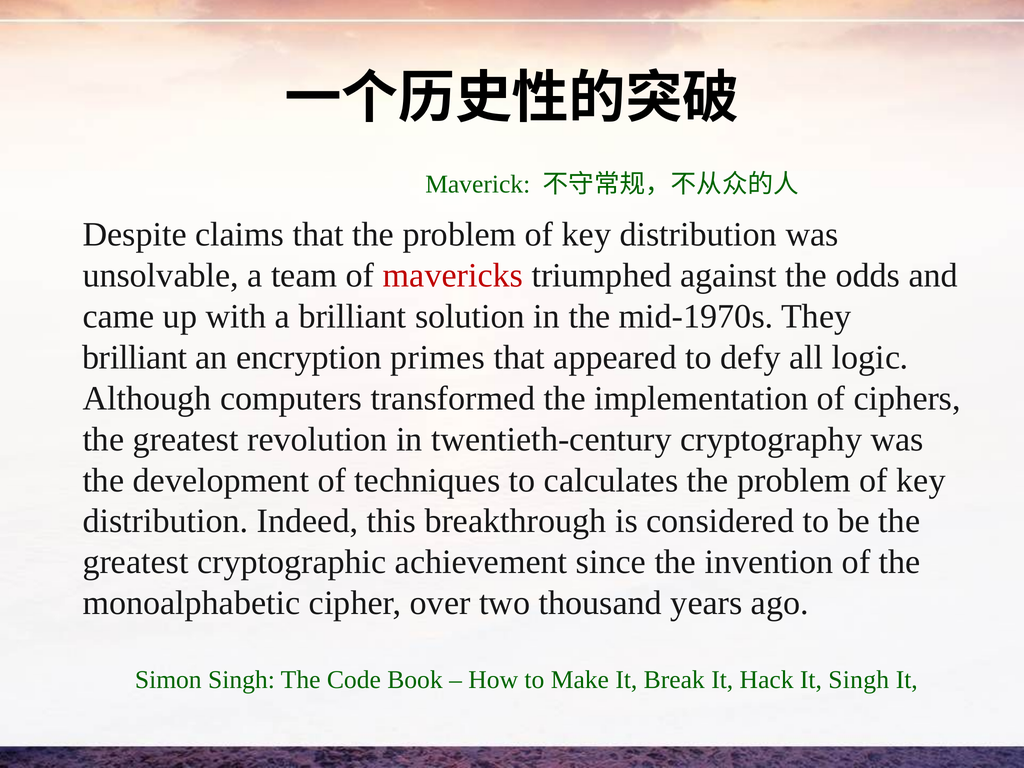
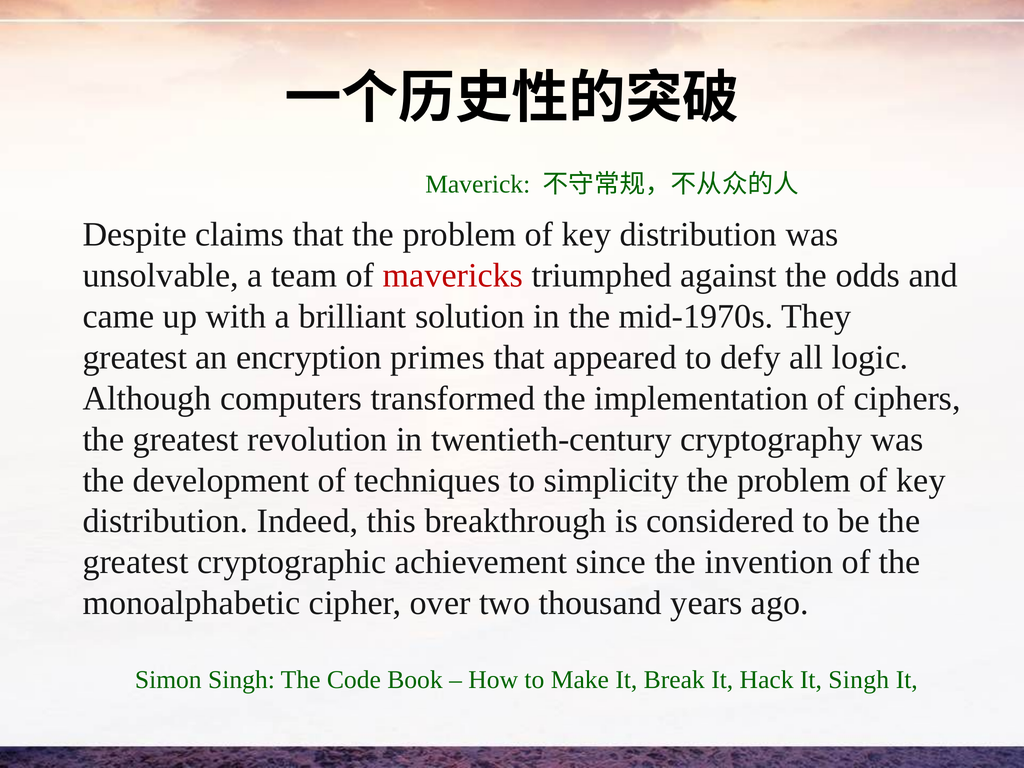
brilliant: brilliant -> greatest (135, 357)
calculates: calculates -> simplicity (611, 480)
